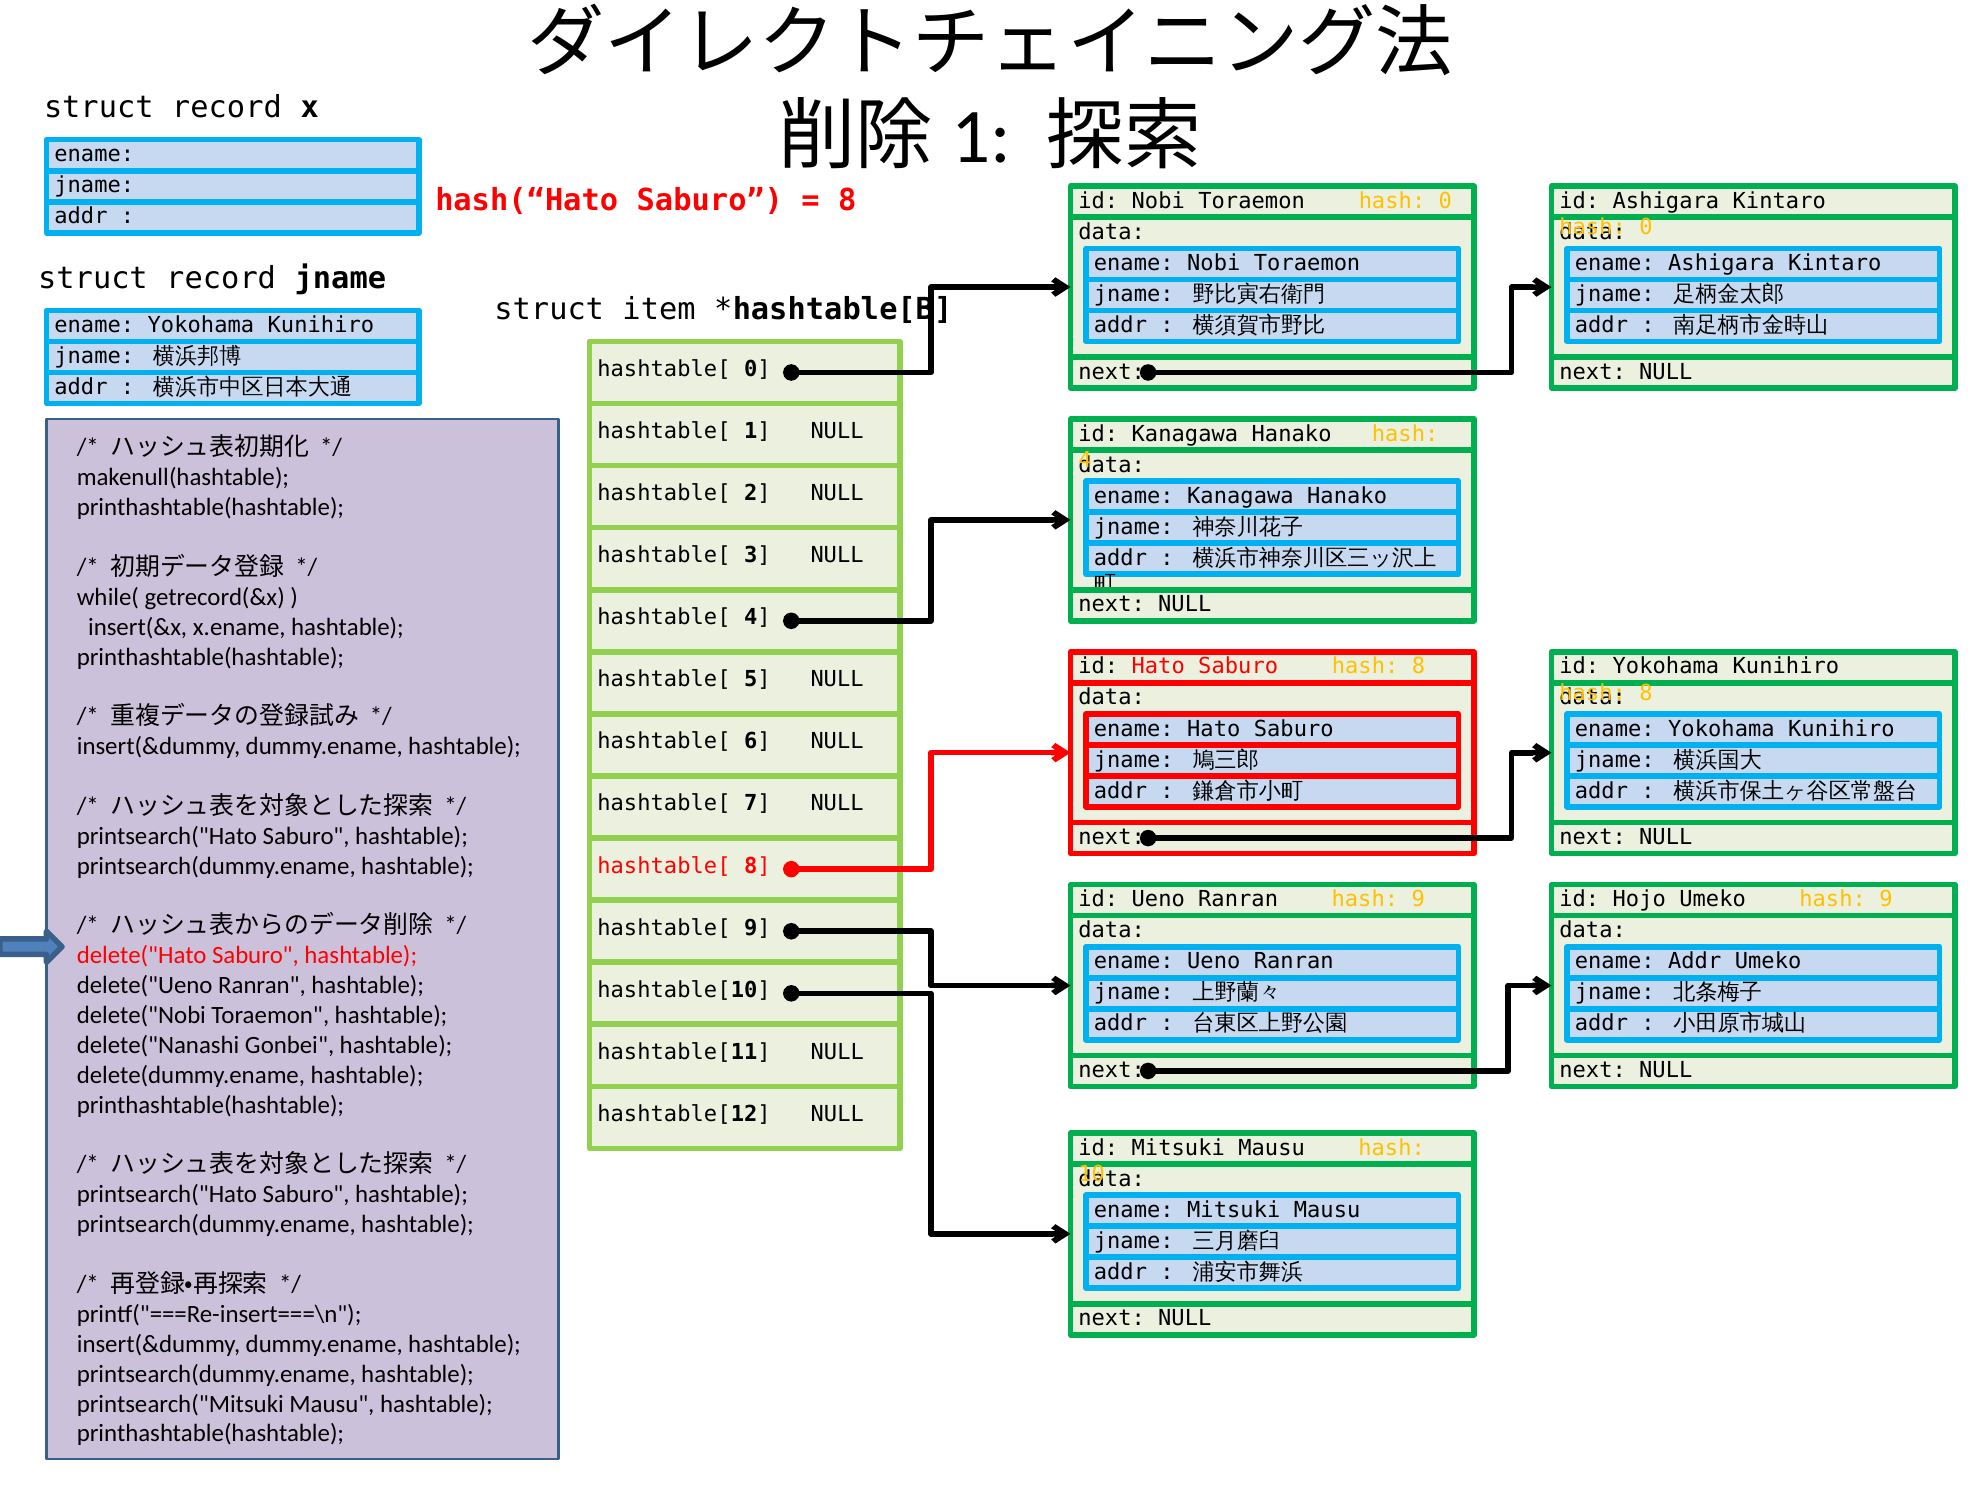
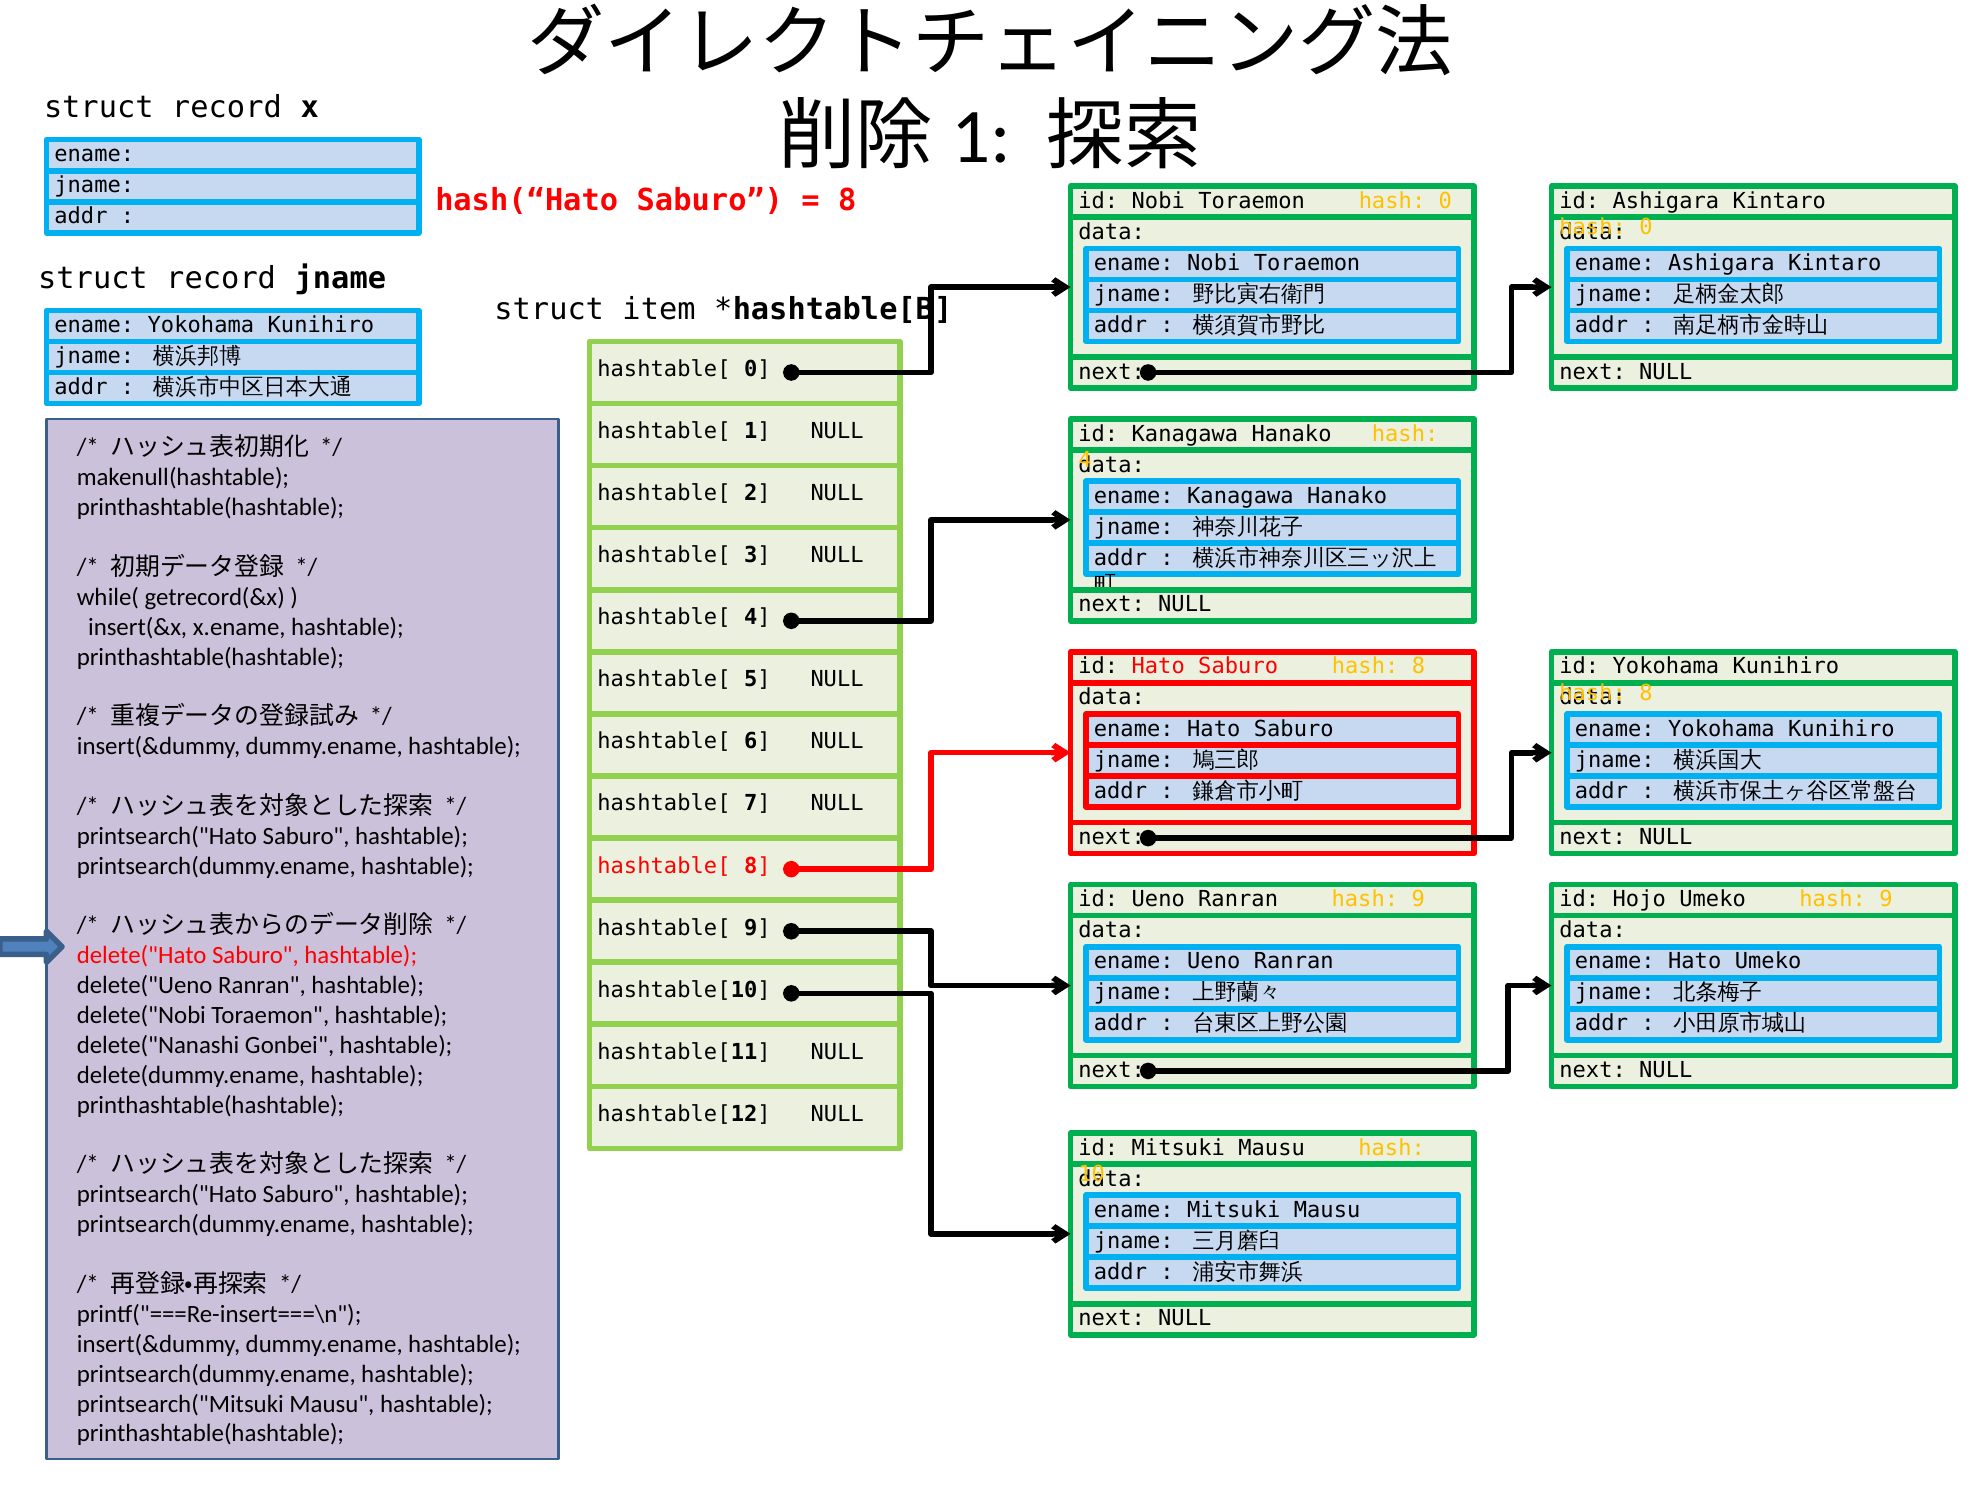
Addr: Addr -> Hato (1695, 961)
